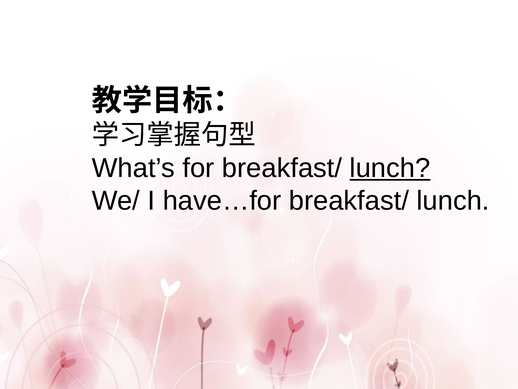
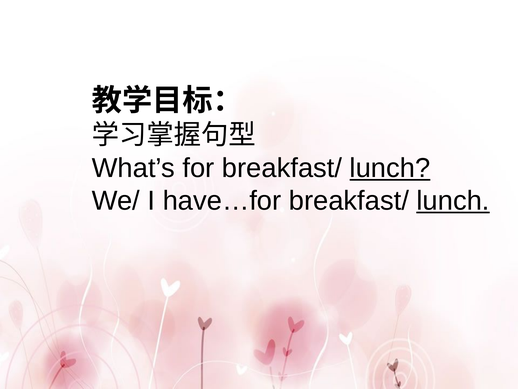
lunch underline: none -> present (453, 201)
